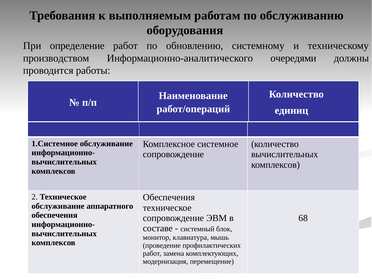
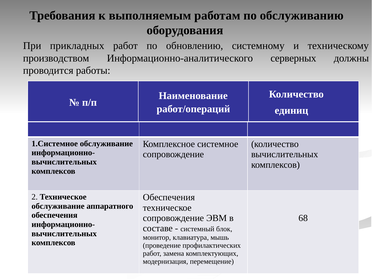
определение: определение -> прикладных (77, 46)
очередями: очередями -> серверных (293, 58)
